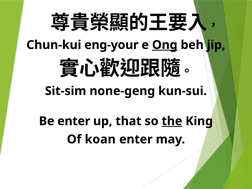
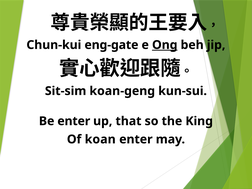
eng-your: eng-your -> eng-gate (111, 45)
none-geng: none-geng -> koan-geng (122, 91)
the underline: present -> none (172, 121)
